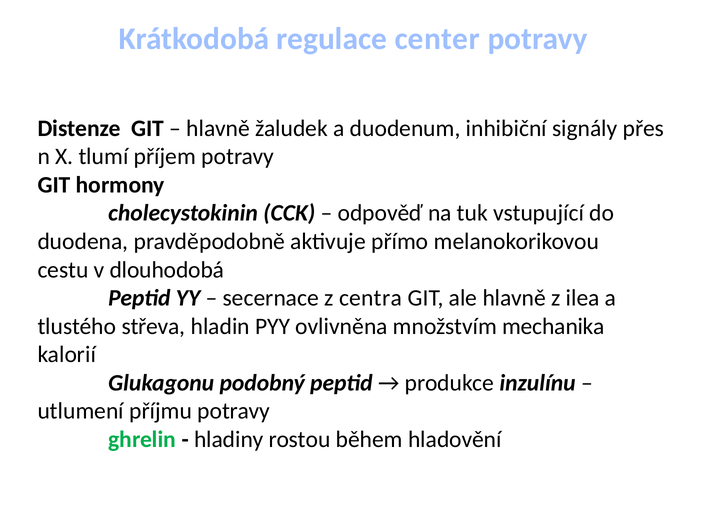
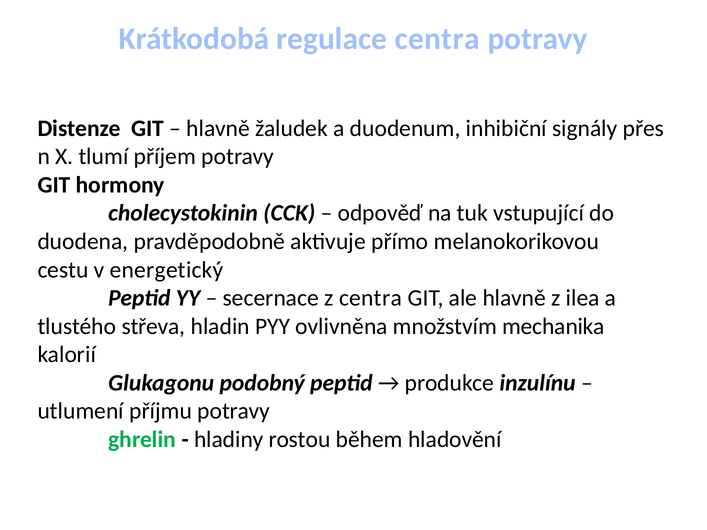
regulace center: center -> centra (437, 39)
dlouhodobá: dlouhodobá -> energetický (167, 270)
